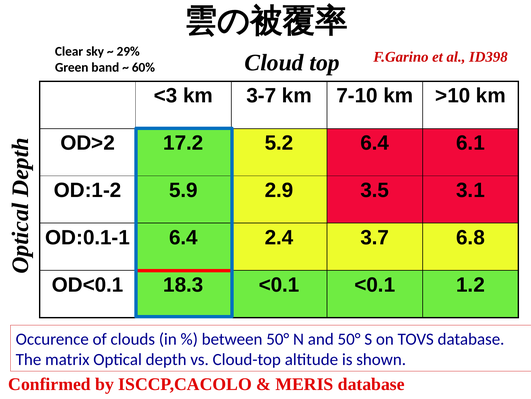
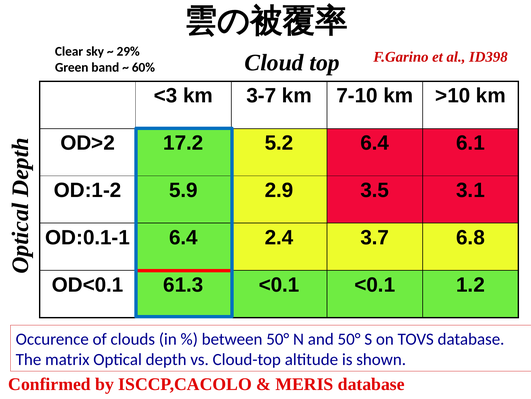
18.3: 18.3 -> 61.3 (183, 284)
